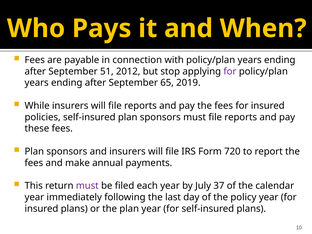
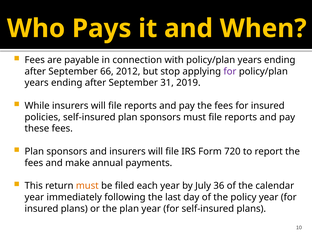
51: 51 -> 66 (107, 71)
65: 65 -> 31 (167, 83)
must colour: purple -> orange (87, 186)
37: 37 -> 36 (219, 186)
